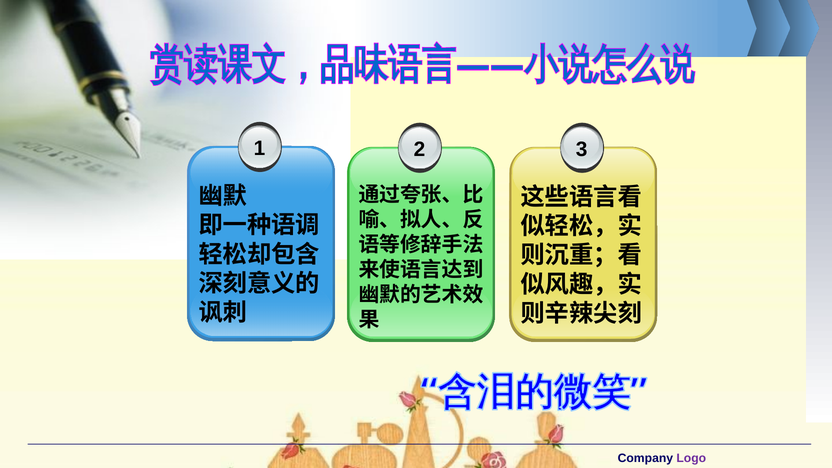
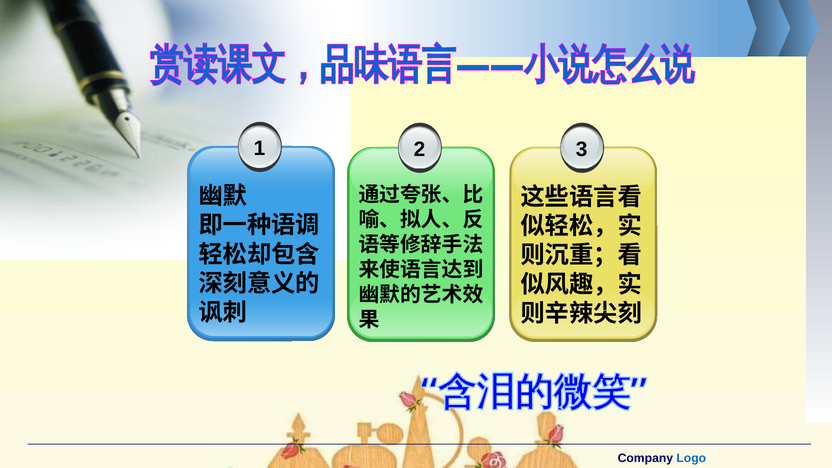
Logo colour: purple -> blue (691, 458)
